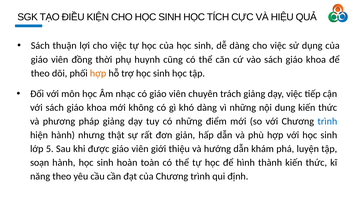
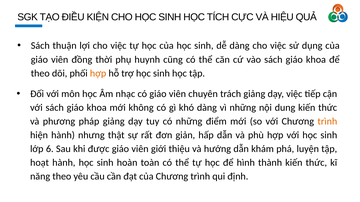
trình colour: blue -> orange (327, 122)
5: 5 -> 6 (50, 149)
soạn: soạn -> hoạt (40, 163)
